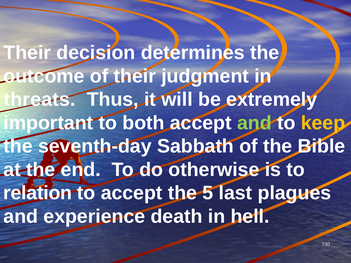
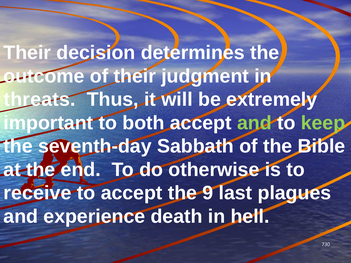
keep colour: yellow -> light green (323, 123)
relation: relation -> receive (37, 193)
5: 5 -> 9 (208, 193)
